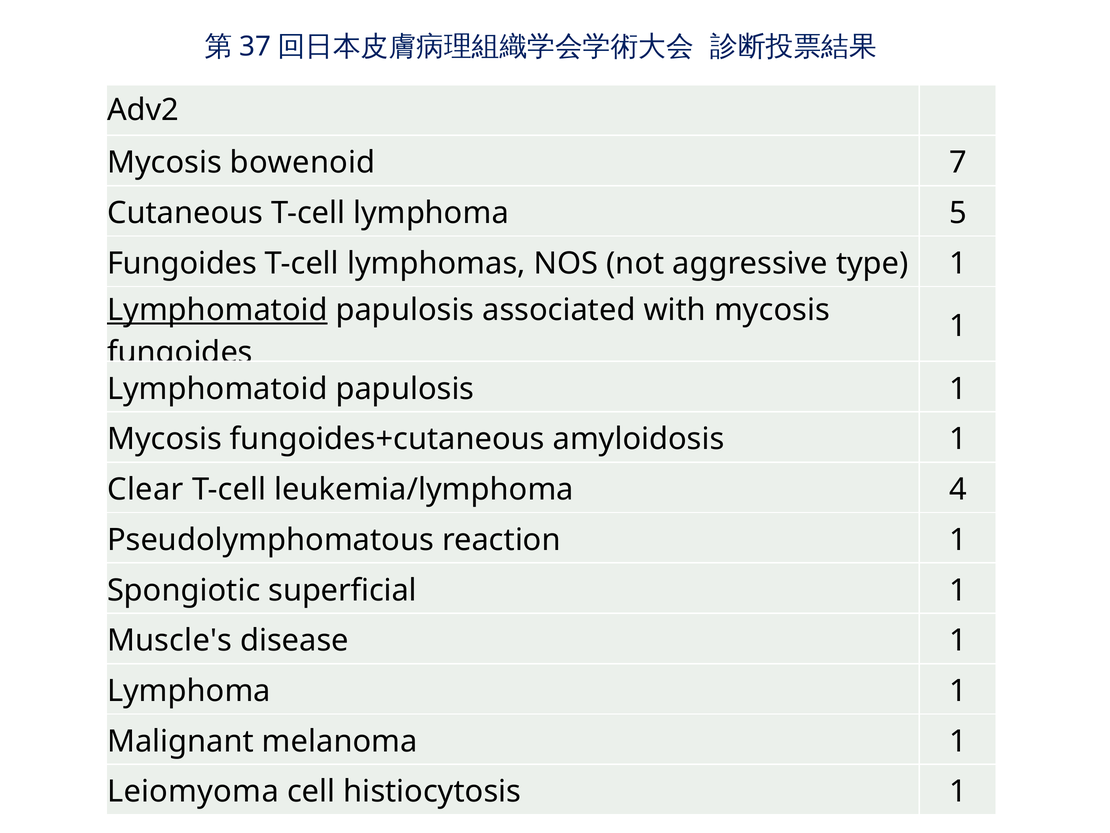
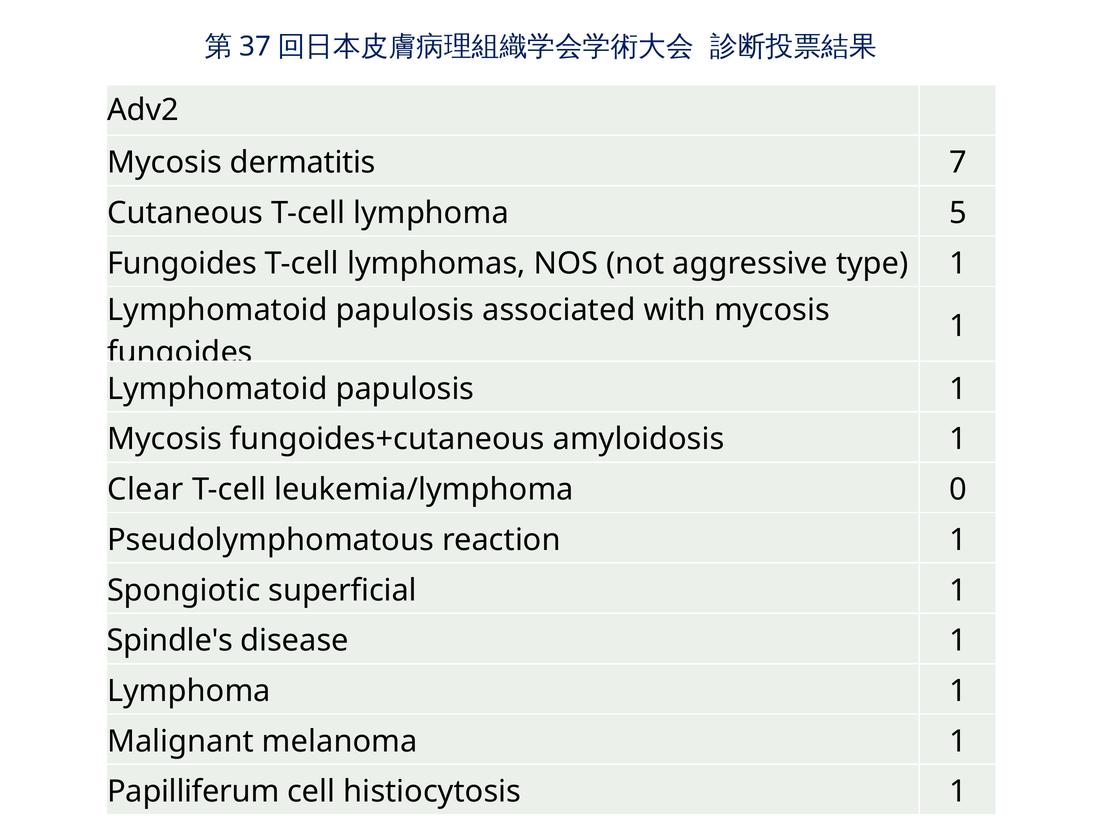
bowenoid: bowenoid -> dermatitis (303, 163)
Lymphomatoid underline: present -> none (217, 310)
4: 4 -> 0 (958, 489)
Muscle's: Muscle's -> Spindle's (170, 640)
Leiomyoma: Leiomyoma -> Papilliferum (193, 791)
